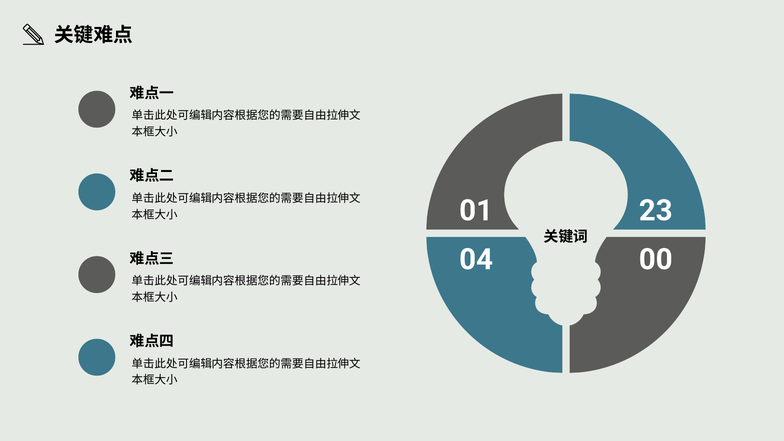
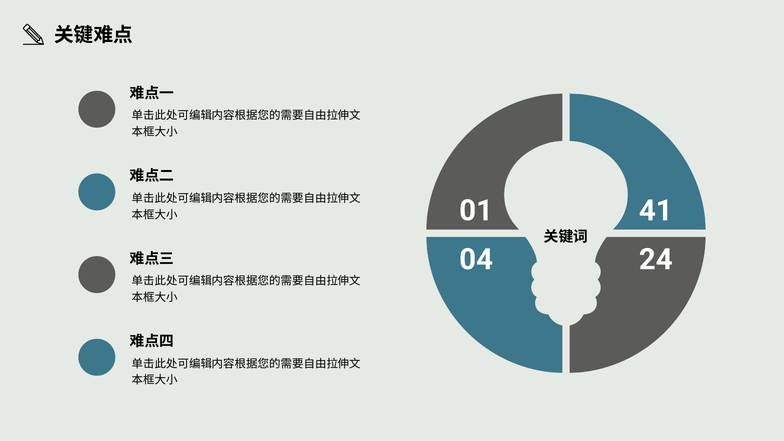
23: 23 -> 41 (656, 211)
00: 00 -> 24 (656, 259)
